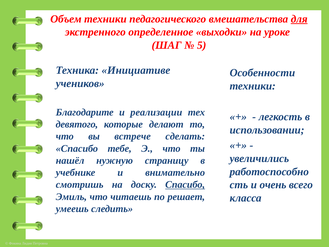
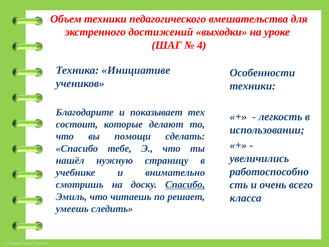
для underline: present -> none (299, 19)
определенное: определенное -> достижений (161, 32)
5: 5 -> 4 (202, 45)
реализации: реализации -> показывает (156, 112)
девятого: девятого -> состоит (77, 124)
встрече: встрече -> помощи (133, 136)
